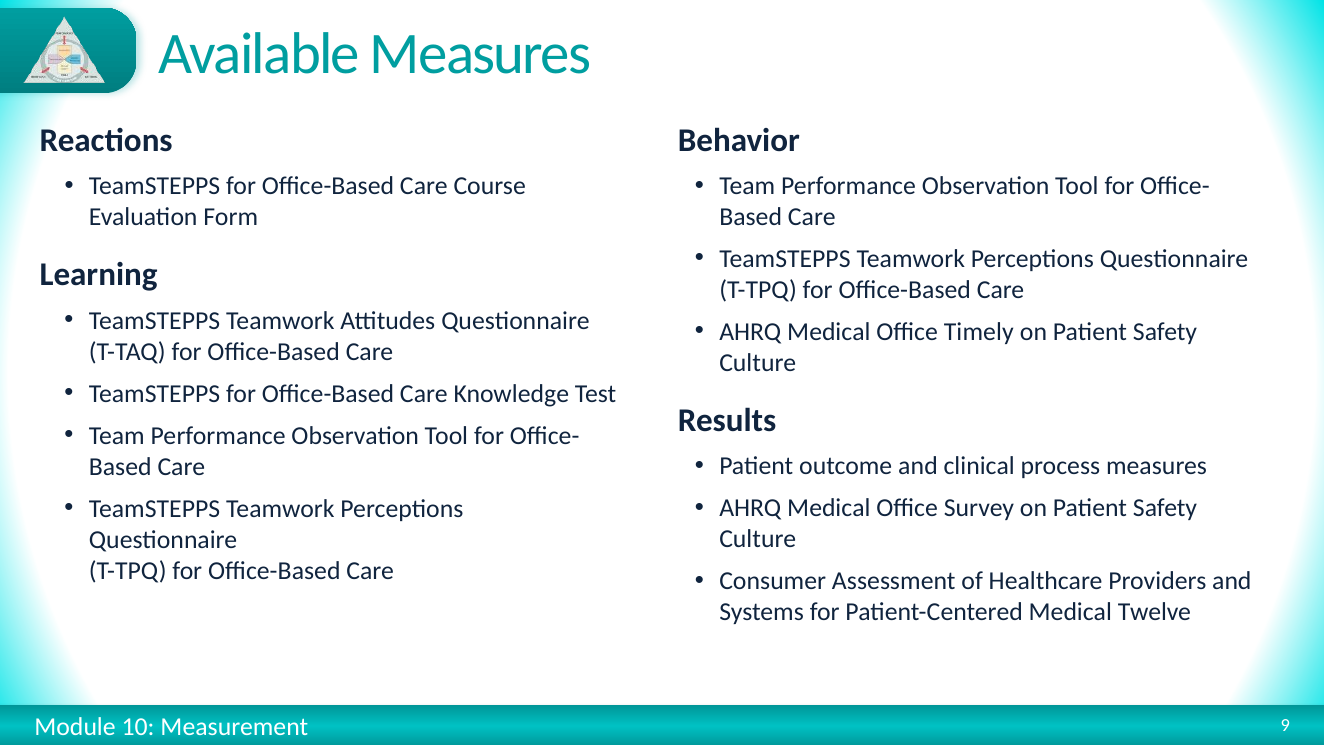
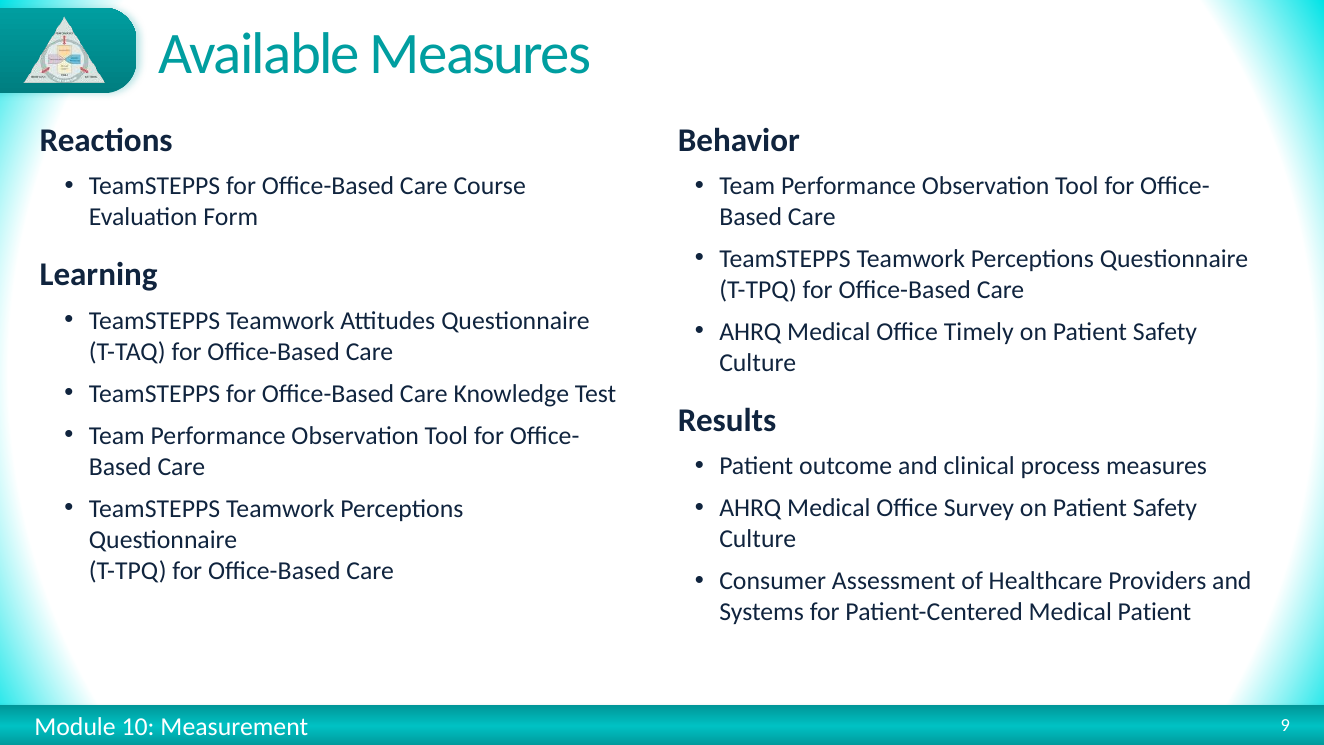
Medical Twelve: Twelve -> Patient (1154, 612)
